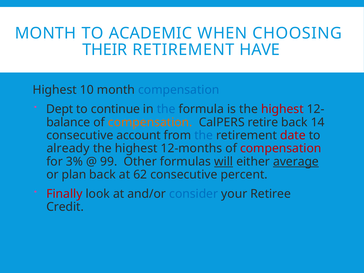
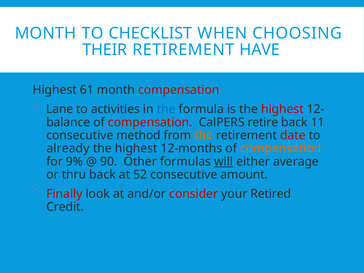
ACADEMIC: ACADEMIC -> CHECKLIST (150, 33)
10: 10 -> 61 (87, 90)
compensation colour: blue -> red (179, 90)
Dept: Dept -> Lane (60, 109)
continue: continue -> activities (115, 109)
compensation colour: orange -> red (150, 122)
14: 14 -> 11 (318, 122)
account: account -> method (139, 135)
the colour: blue -> orange (204, 135)
compensation colour: red -> orange (281, 148)
3%: 3% -> 9% (74, 162)
99: 99 -> 90 (109, 162)
average underline: present -> none (296, 162)
plan: plan -> thru (74, 175)
62: 62 -> 52 (140, 175)
percent: percent -> amount (244, 175)
consider colour: blue -> red (194, 194)
Retiree: Retiree -> Retired (271, 194)
